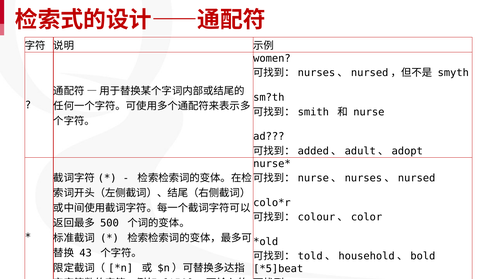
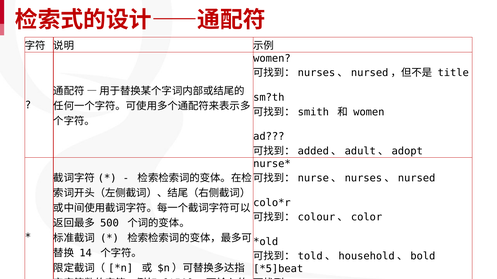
smyth: smyth -> title (453, 73)
nurse: nurse -> women (369, 112)
43: 43 -> 14 (86, 254)
